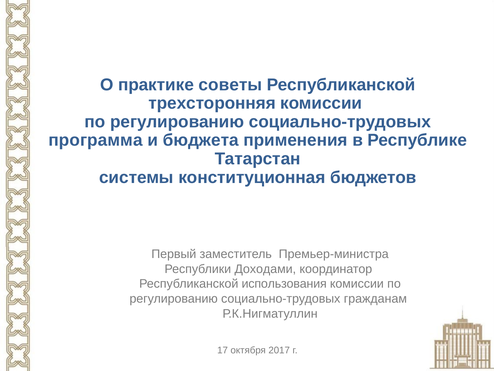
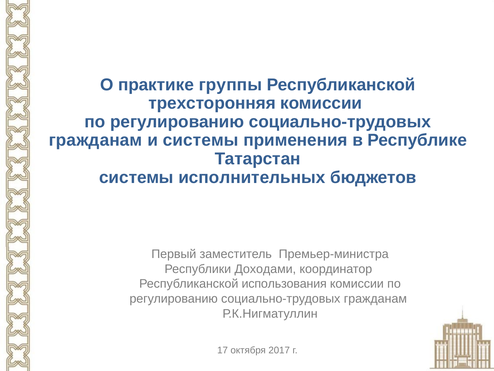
советы: советы -> группы (230, 85)
программа: программа -> гражданам (96, 140)
и бюджета: бюджета -> системы (201, 140)
конституционная: конституционная -> исполнительных (252, 177)
